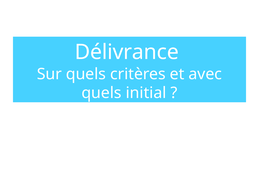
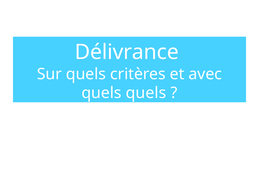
quels initial: initial -> quels (146, 93)
